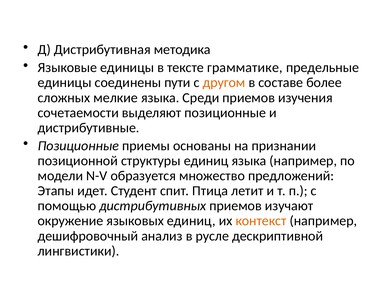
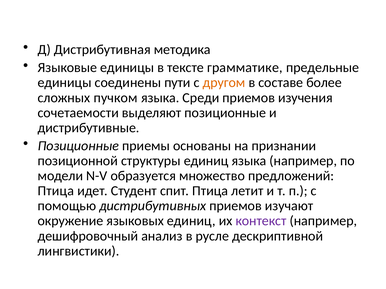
мелкие: мелкие -> пучком (116, 98)
Этапы: Этапы -> Птица (56, 191)
контекст colour: orange -> purple (261, 221)
